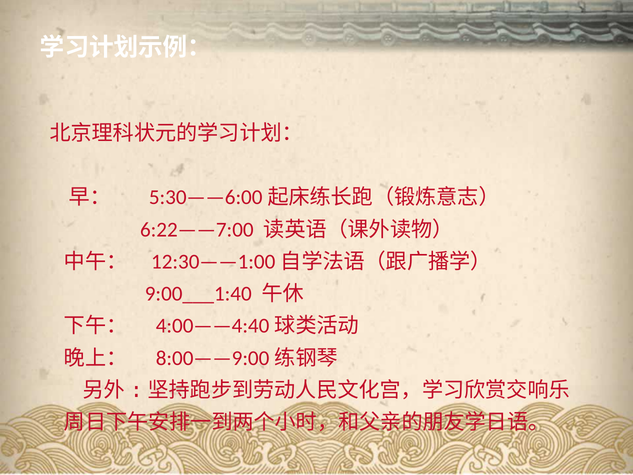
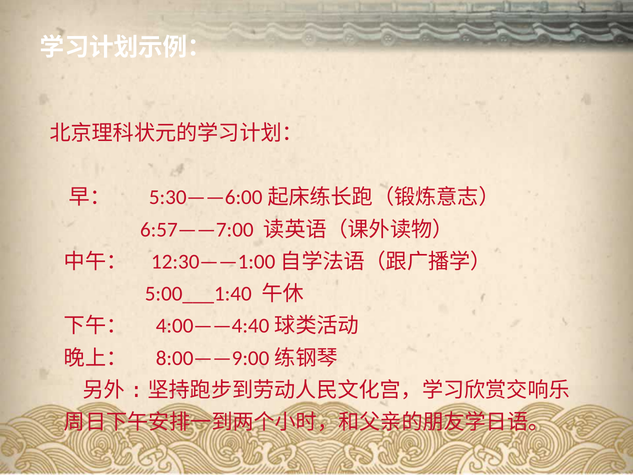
6:22——7:00: 6:22——7:00 -> 6:57——7:00 (197, 229)
9:00___1:40: 9:00___1:40 -> 5:00___1:40 (198, 294)
